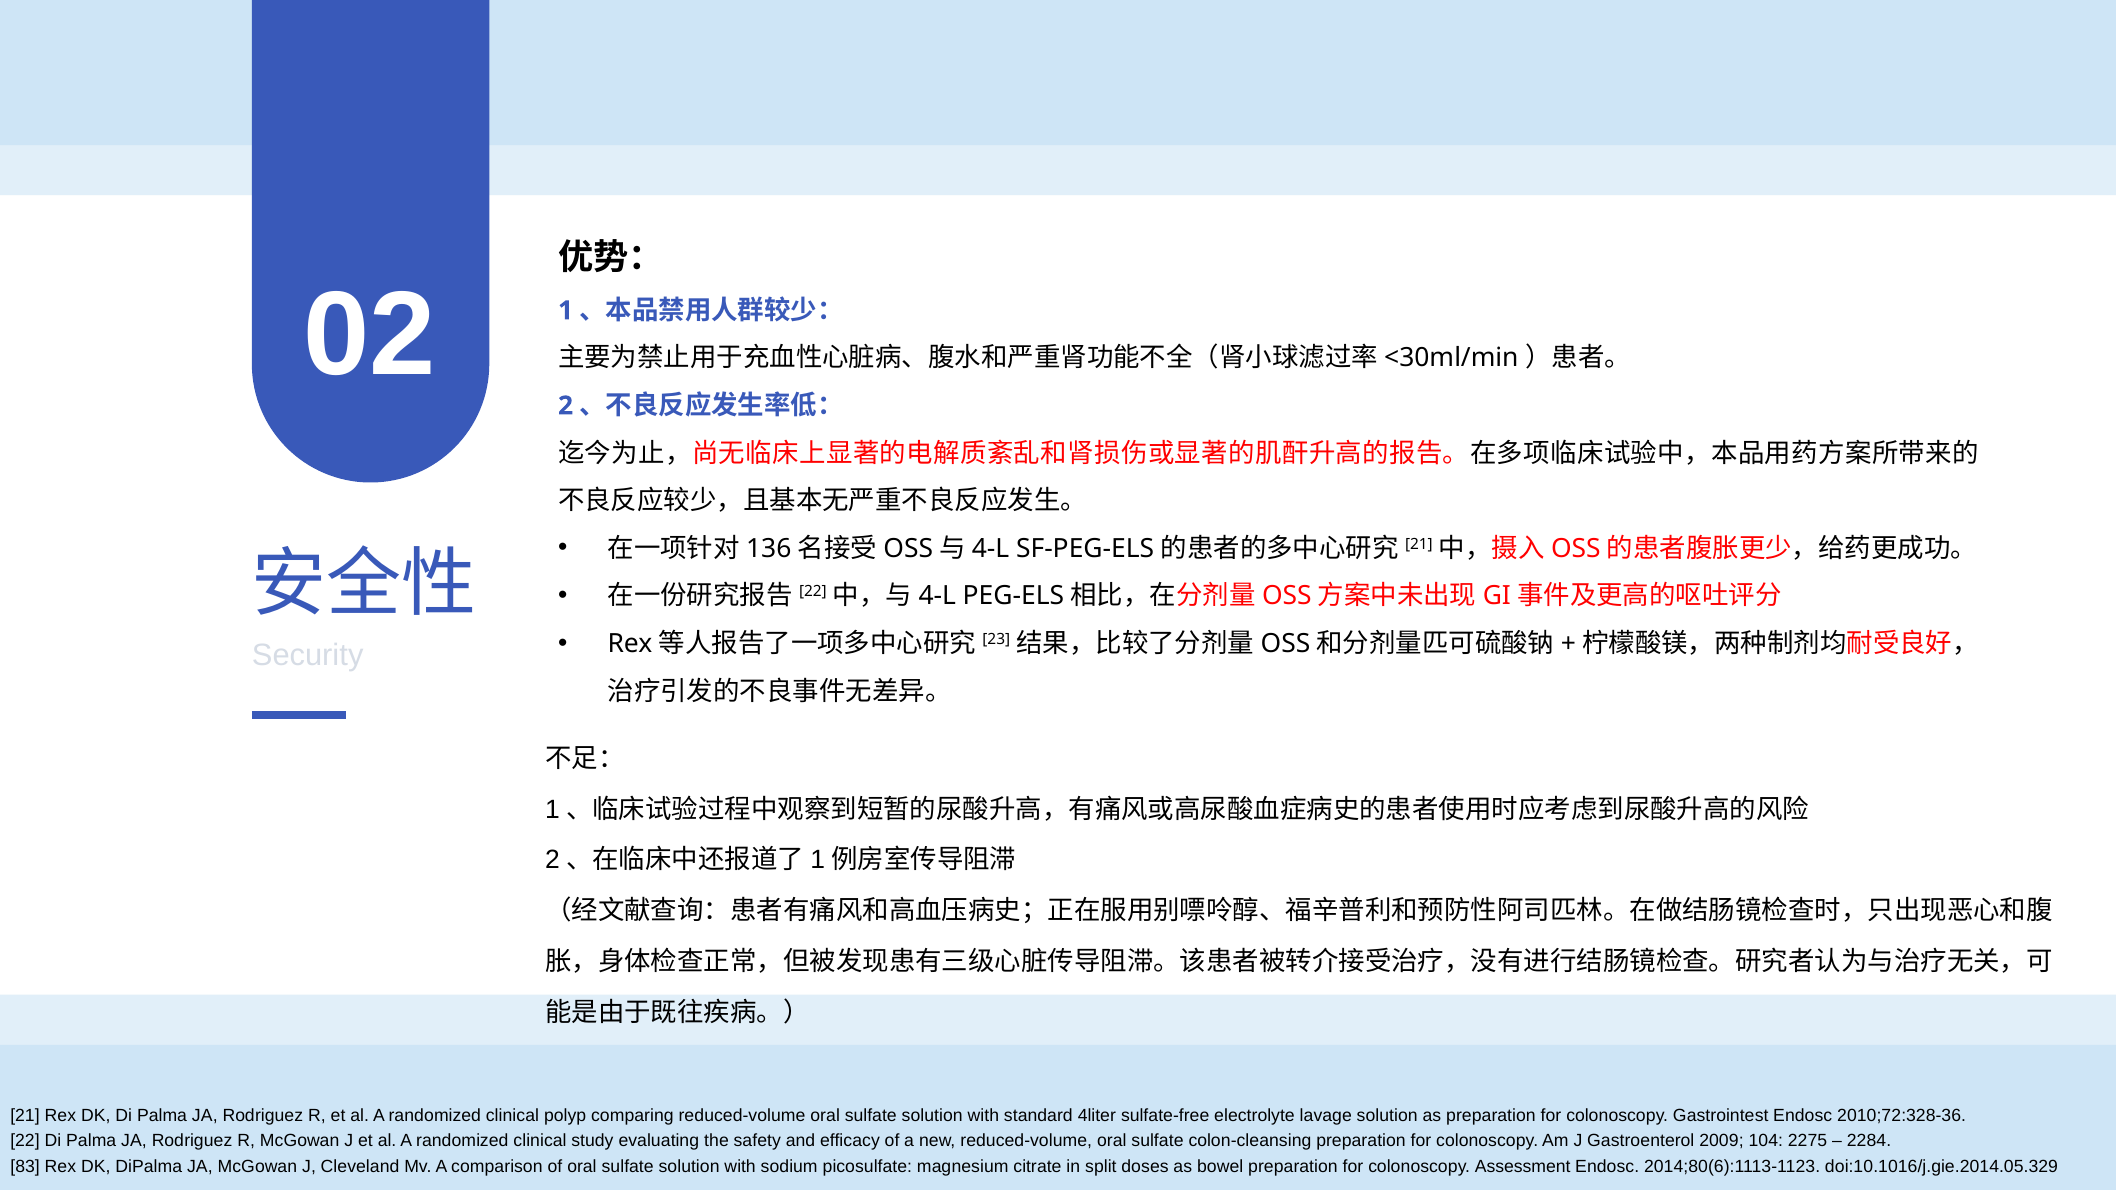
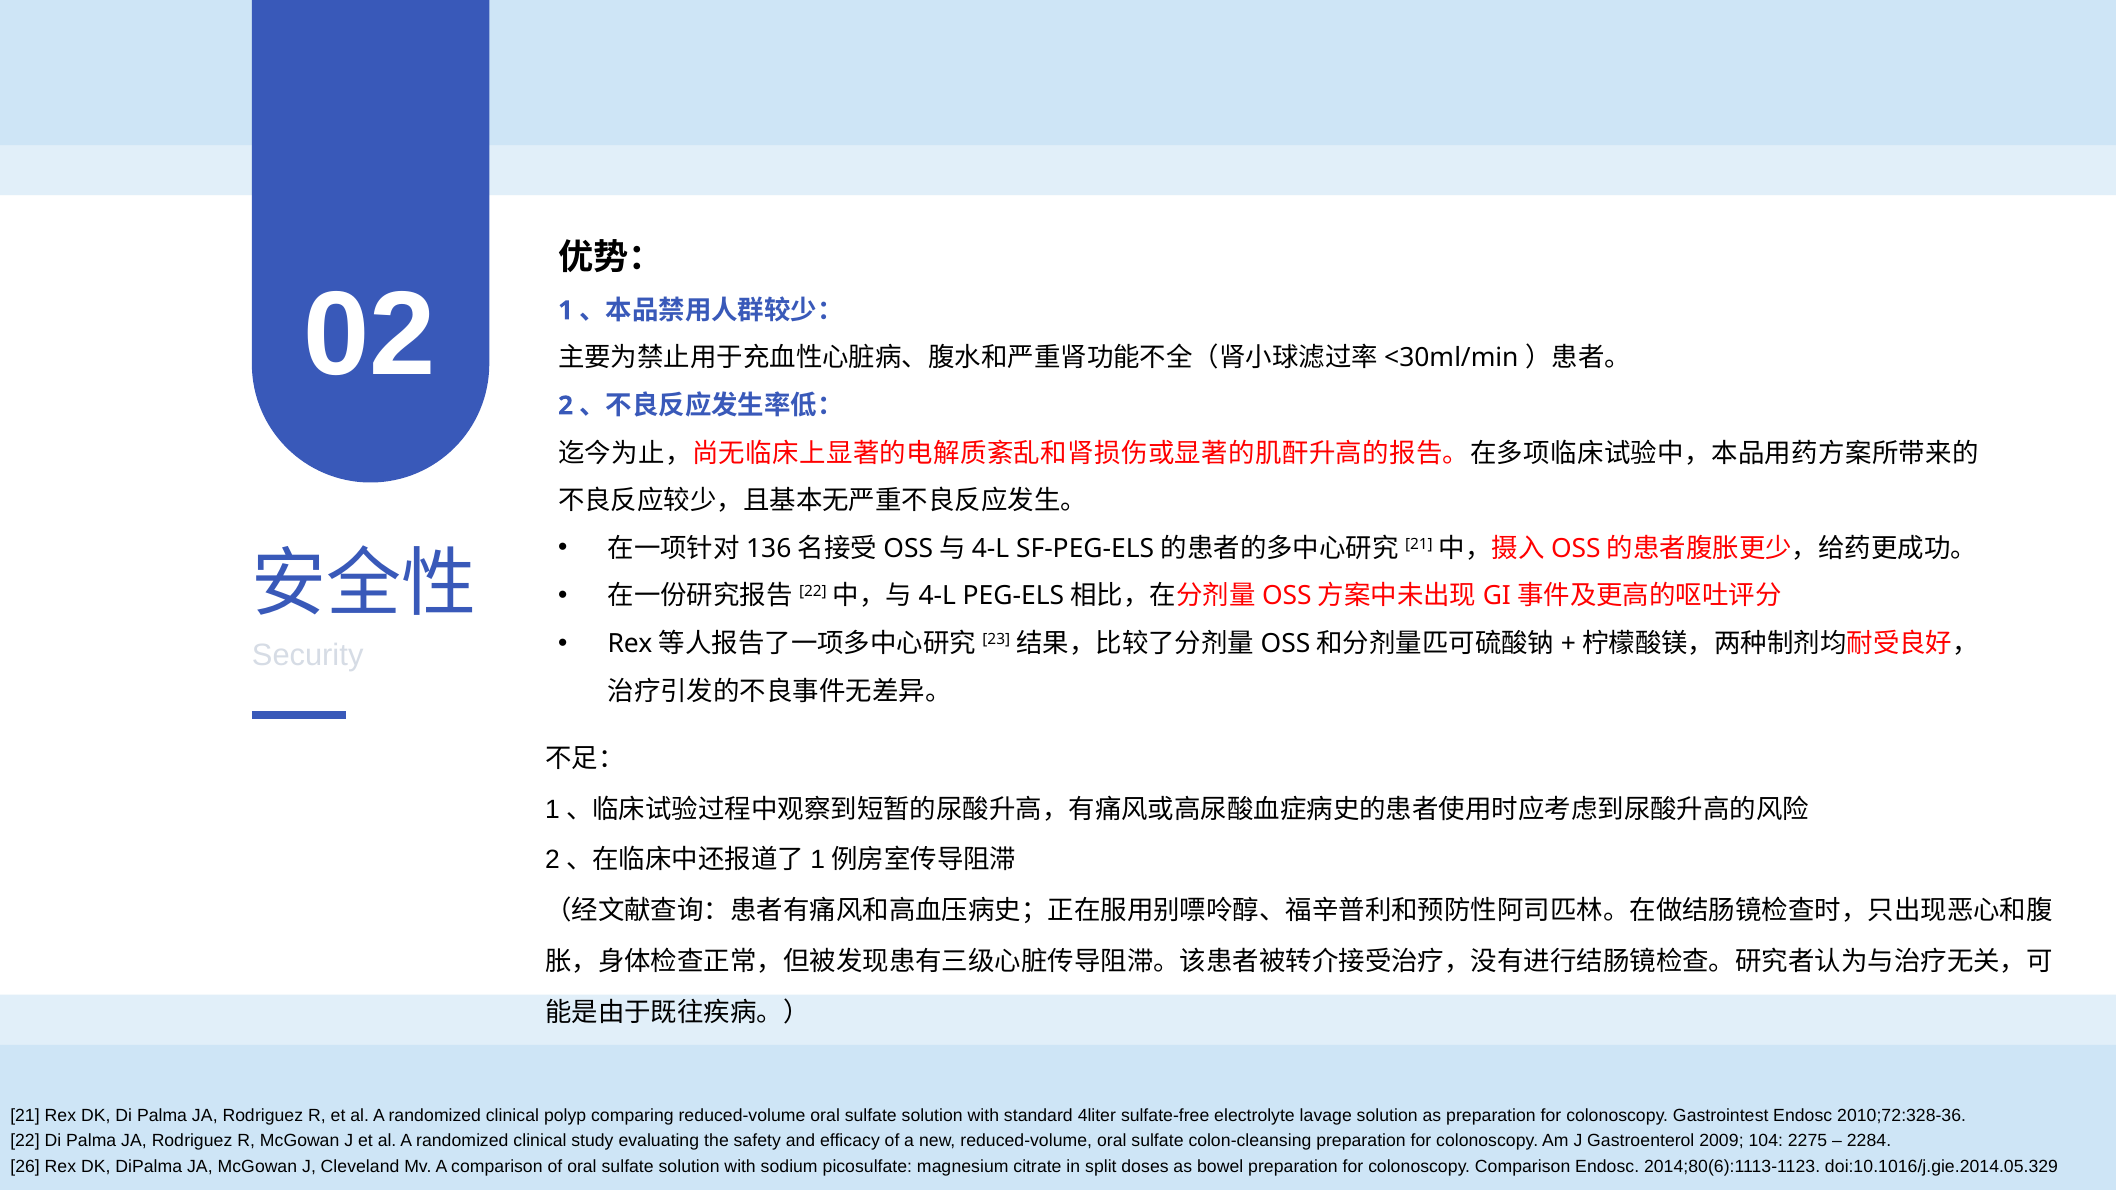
83: 83 -> 26 (25, 1167)
colonoscopy Assessment: Assessment -> Comparison (1523, 1167)
